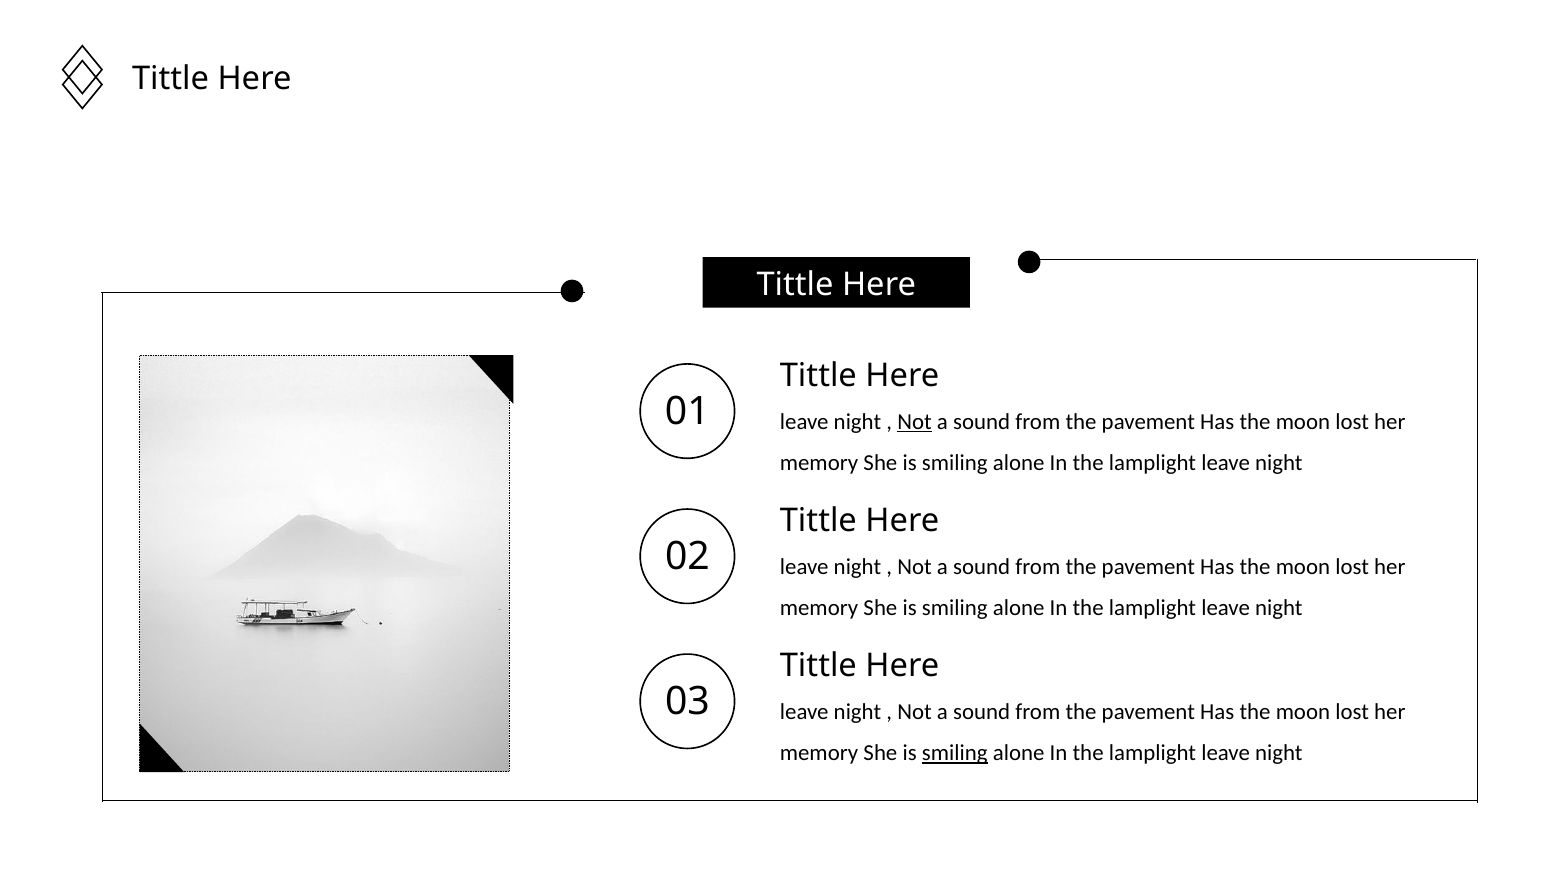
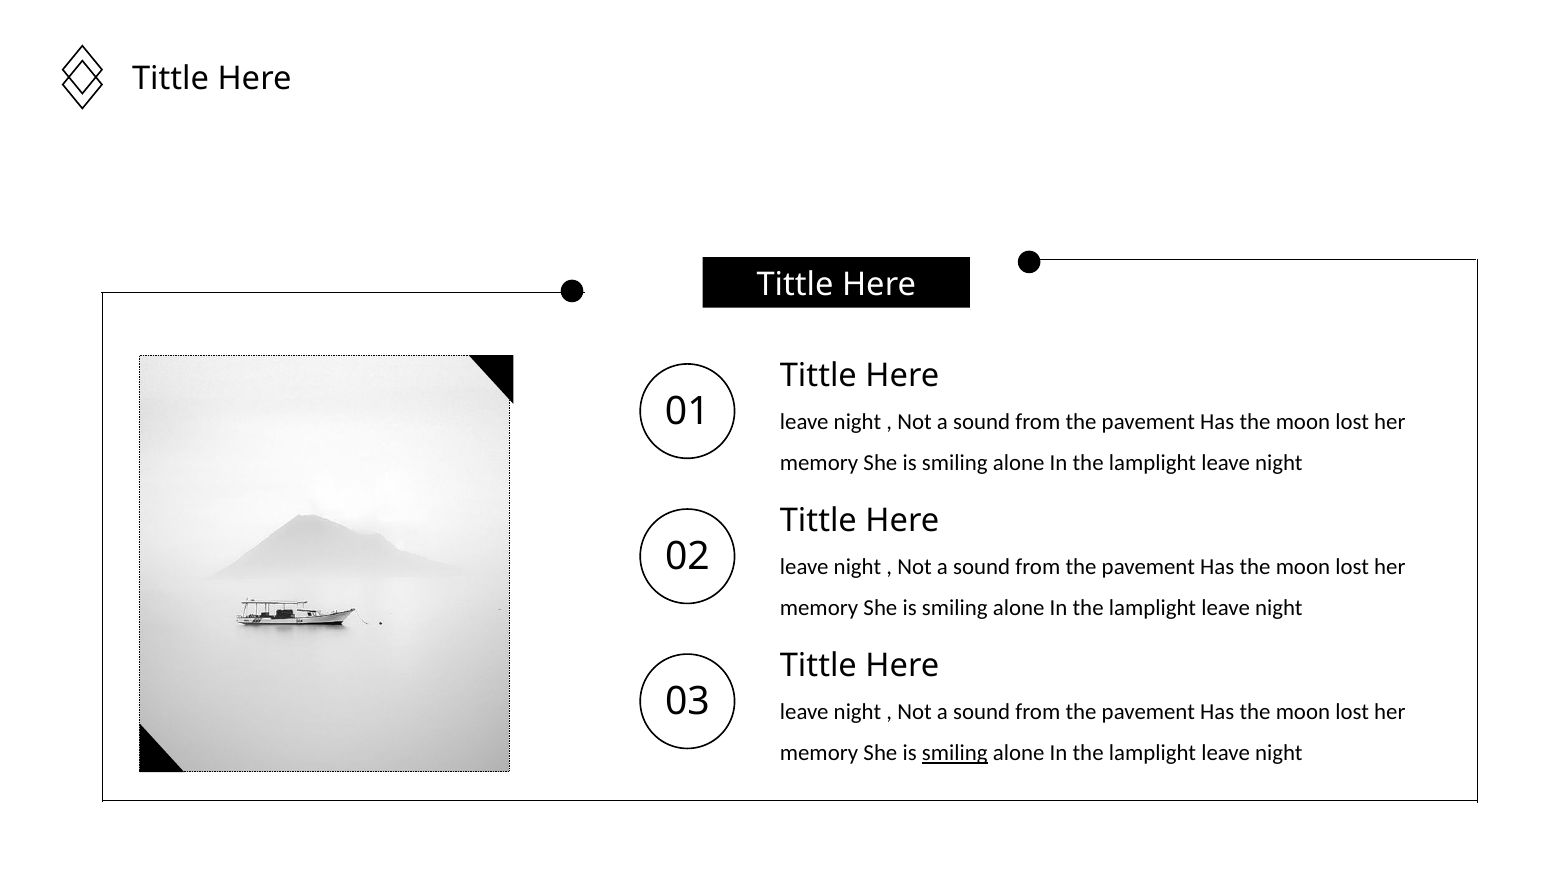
Not underline: present -> none (915, 422)
